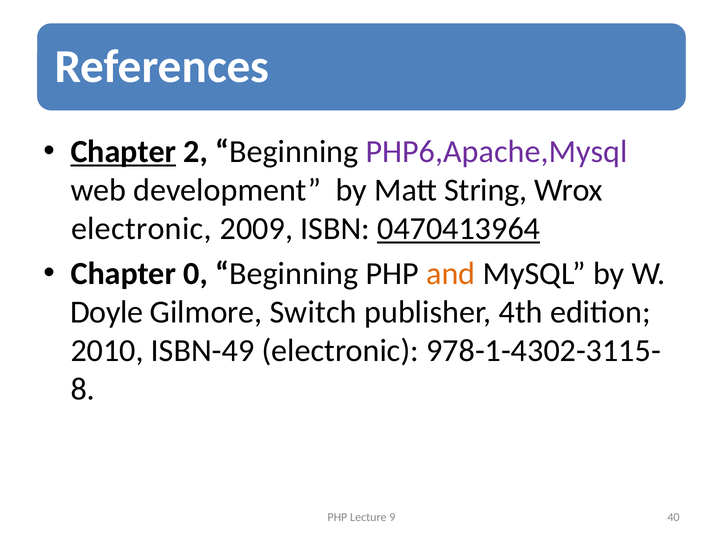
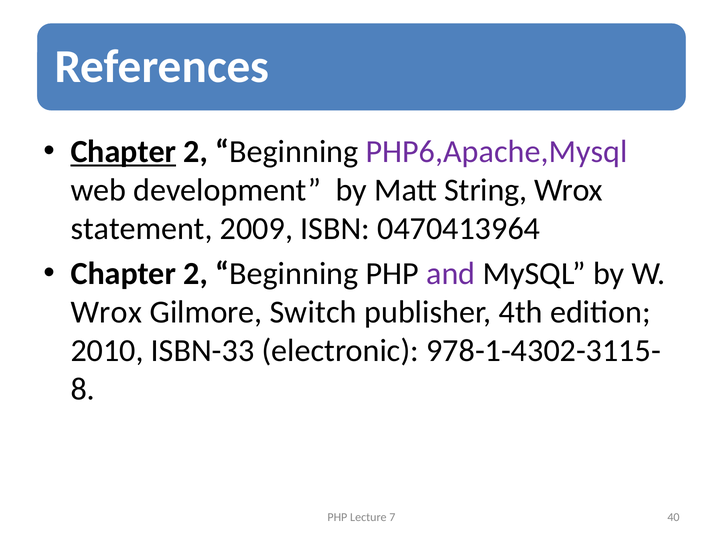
electronic: electronic -> statement (142, 229)
0470413964 underline: present -> none (459, 229)
0: 0 -> 2 (196, 274)
and colour: orange -> purple (451, 274)
Doyle: Doyle -> Wrox (106, 312)
ISBN-49: ISBN-49 -> ISBN-33 (203, 351)
9: 9 -> 7 (392, 518)
